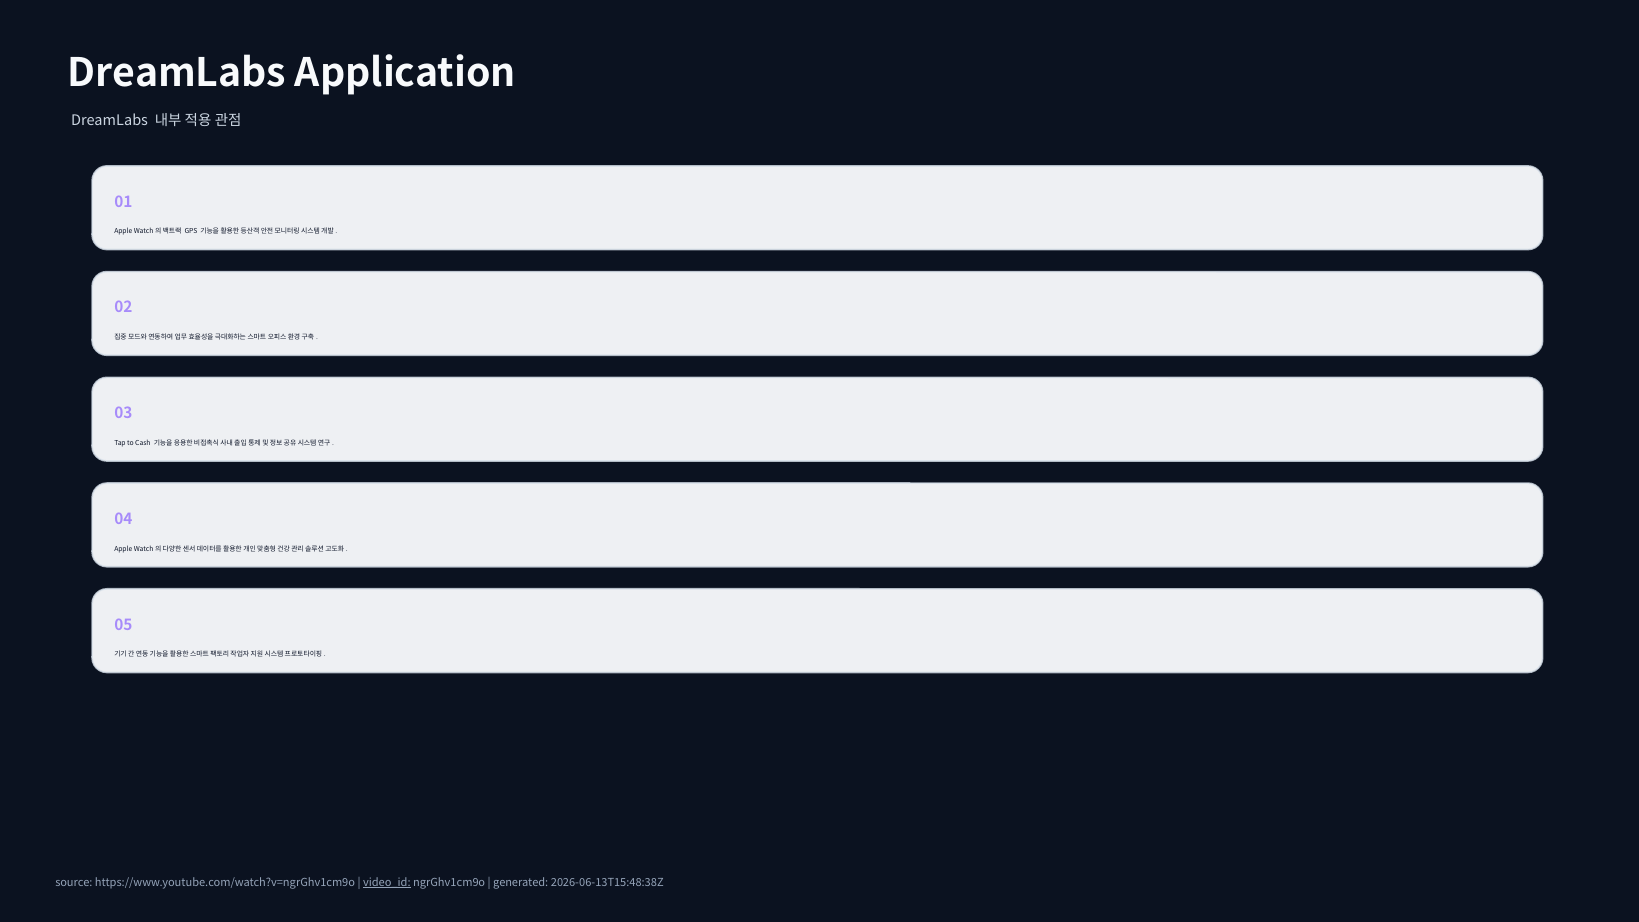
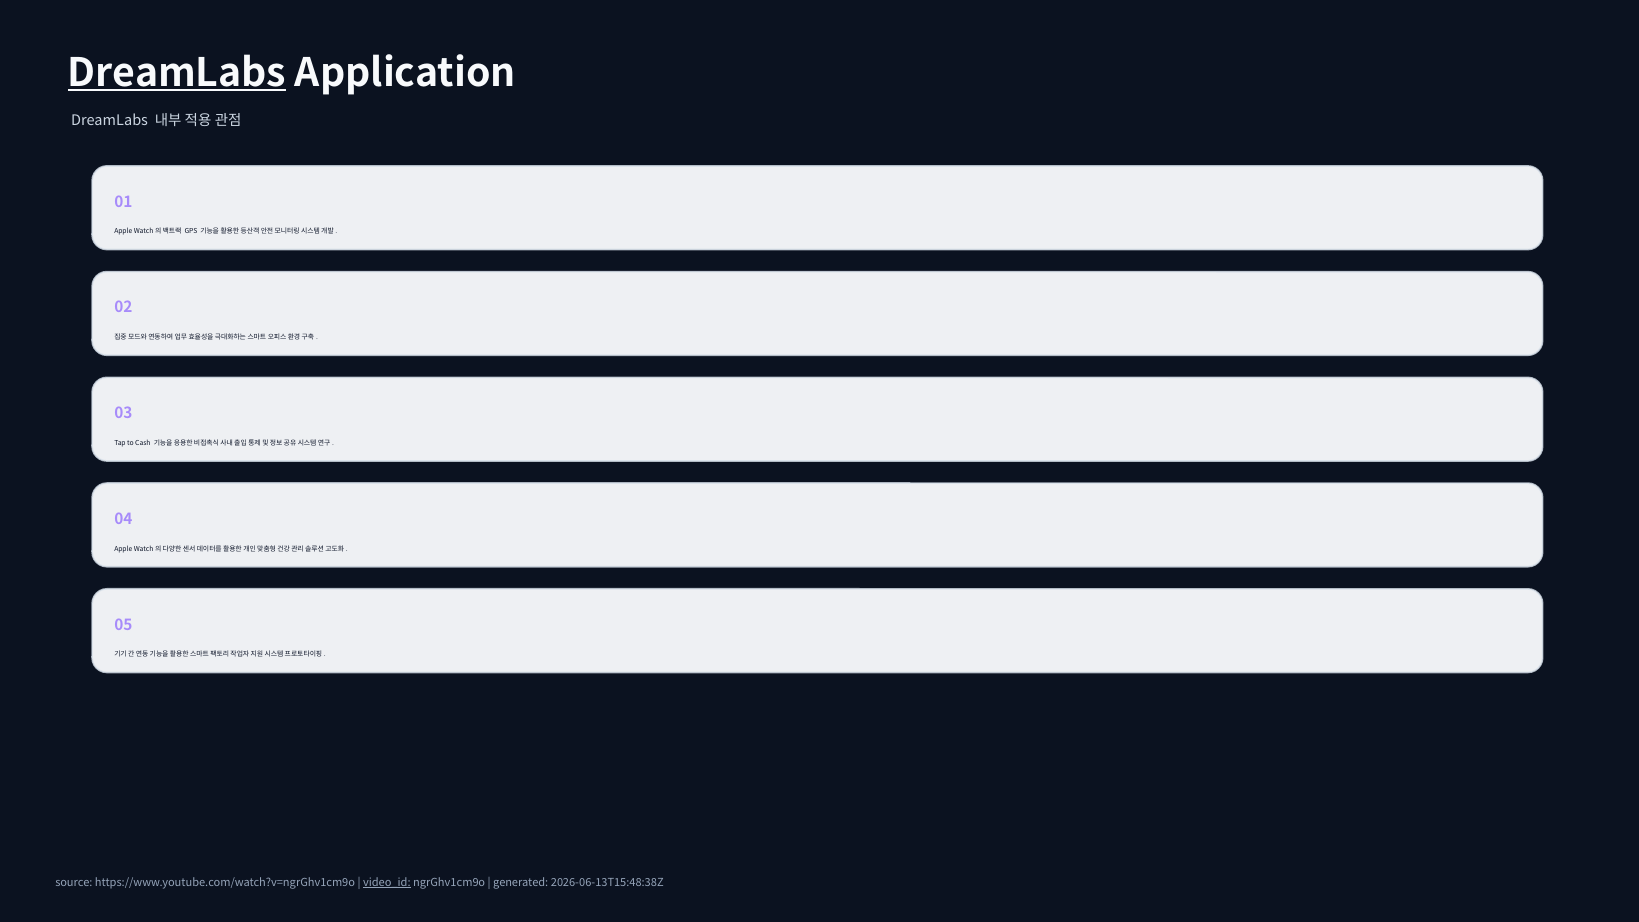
DreamLabs underline: none -> present (177, 73)
